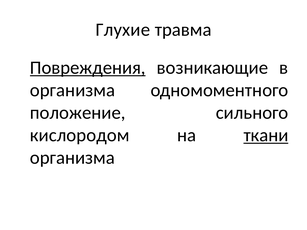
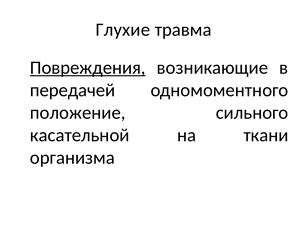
организма: организма -> передачей (73, 90)
кислородом: кислородом -> касательной (80, 135)
ткани underline: present -> none (266, 135)
